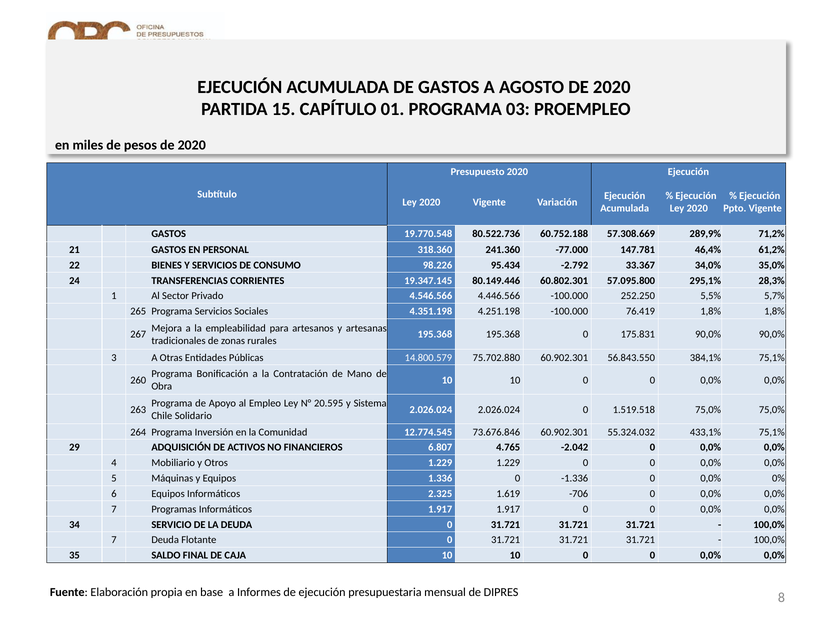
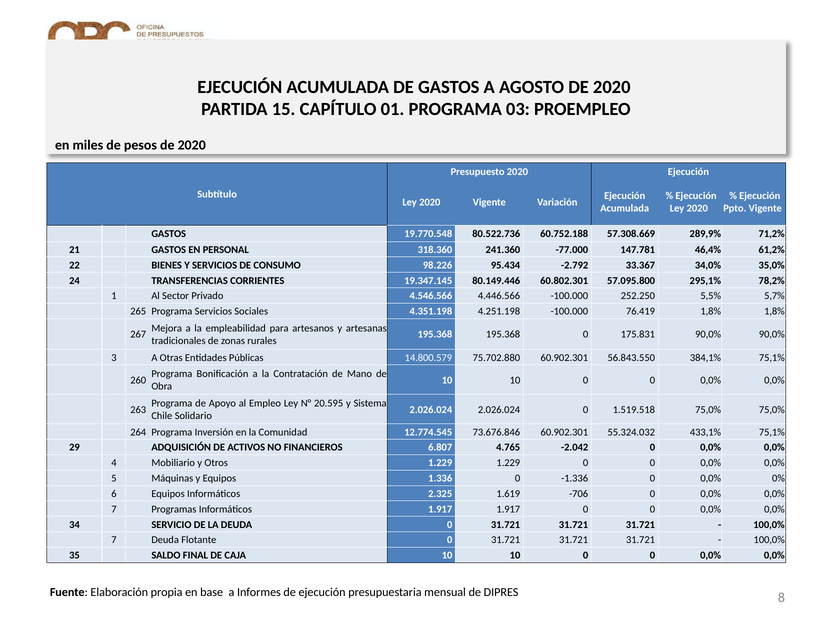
28,3%: 28,3% -> 78,2% (772, 281)
